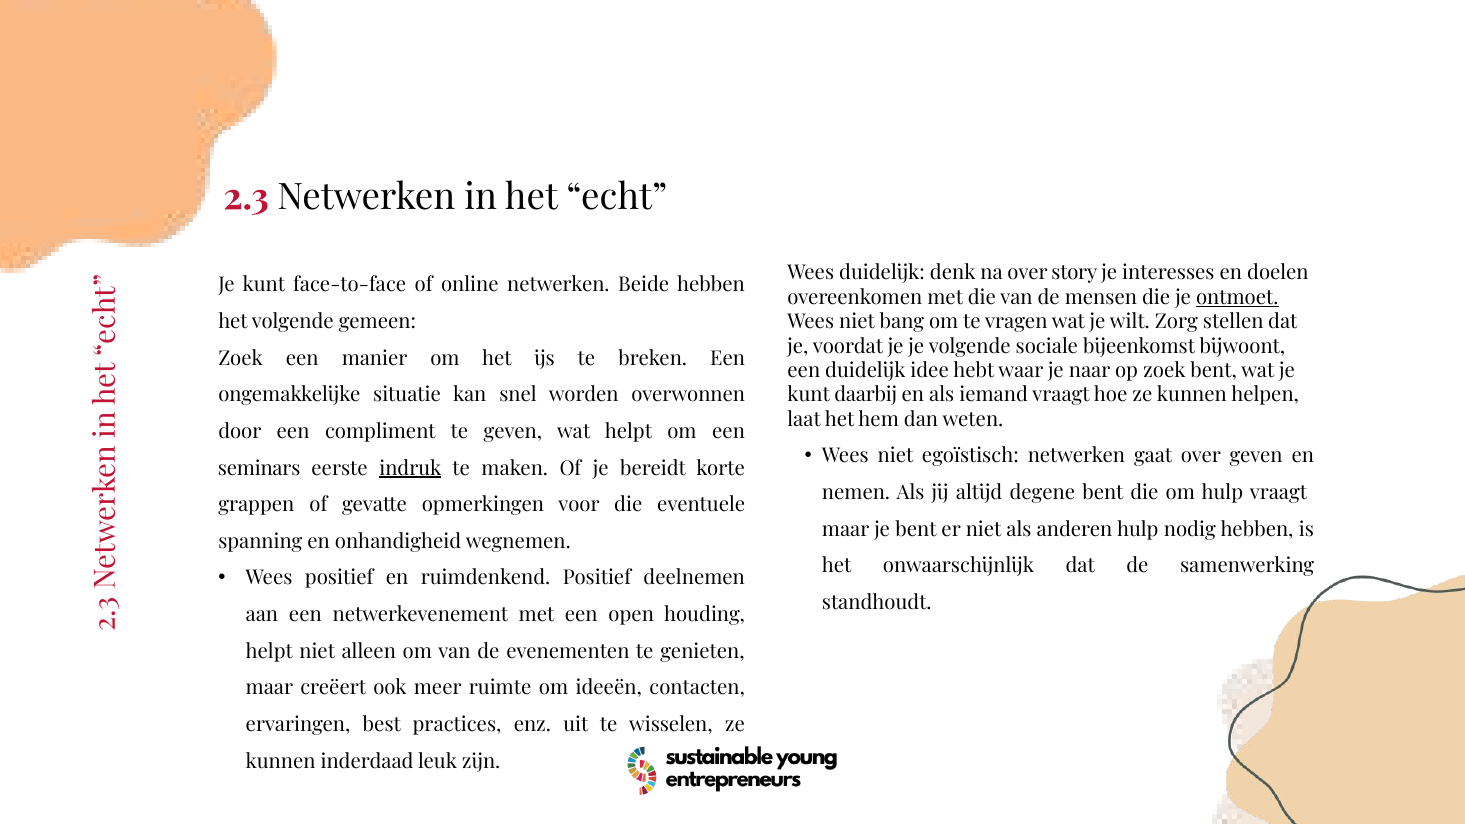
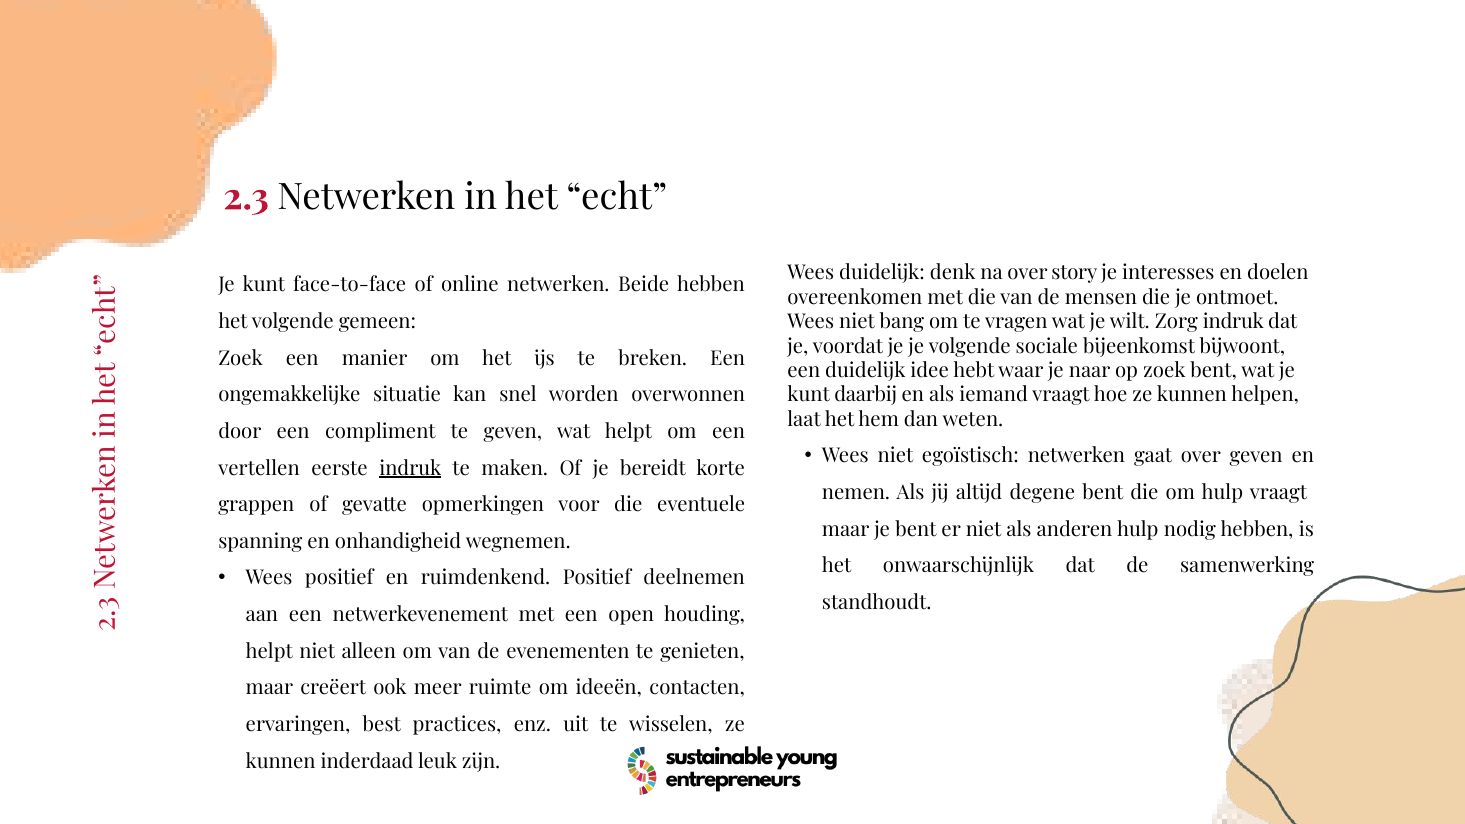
ontmoet underline: present -> none (1237, 297)
Zorg stellen: stellen -> indruk (1233, 322)
seminars: seminars -> vertellen (259, 468)
